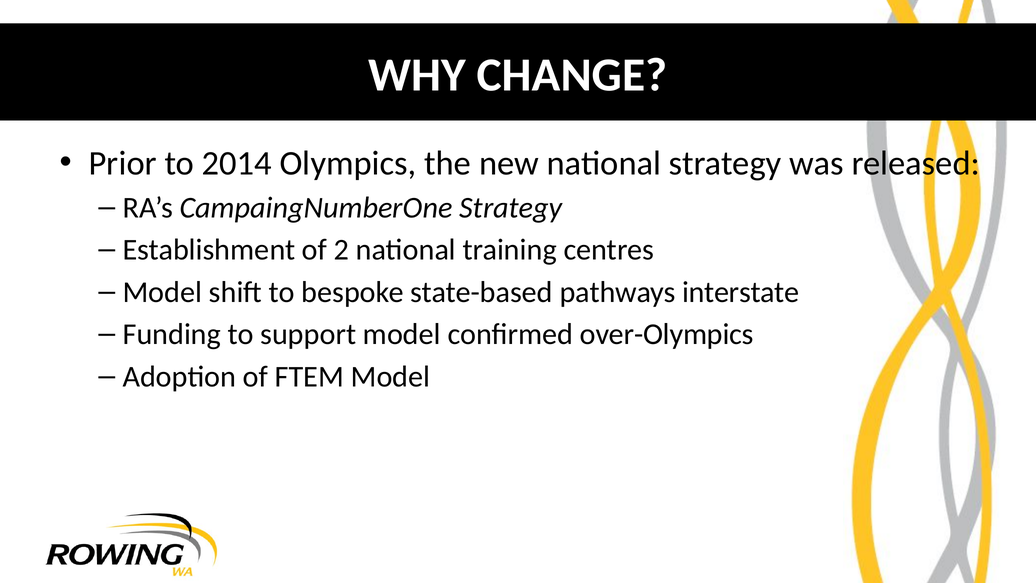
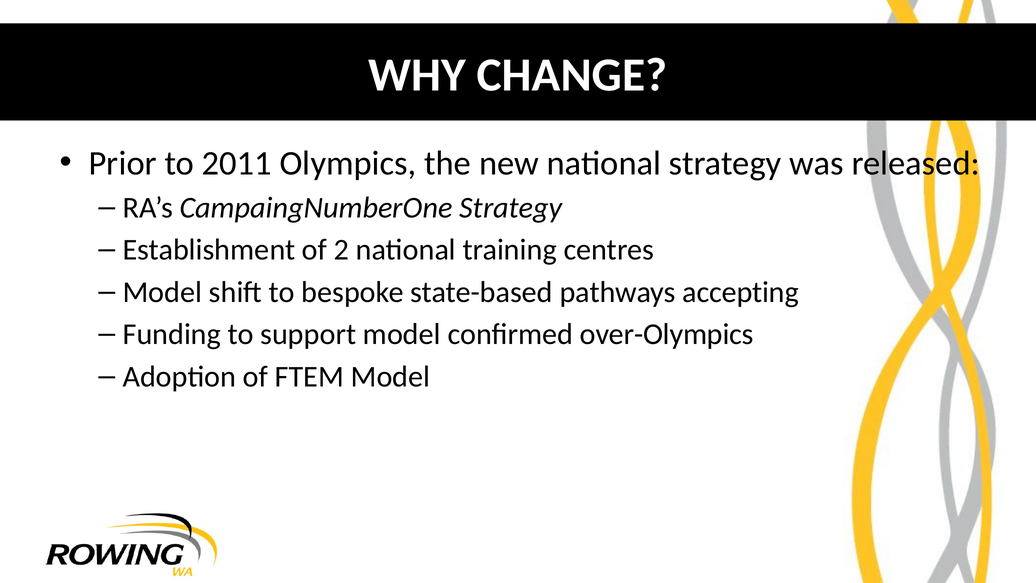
2014: 2014 -> 2011 (237, 163)
interstate: interstate -> accepting (741, 292)
